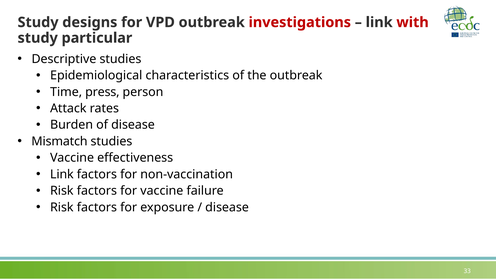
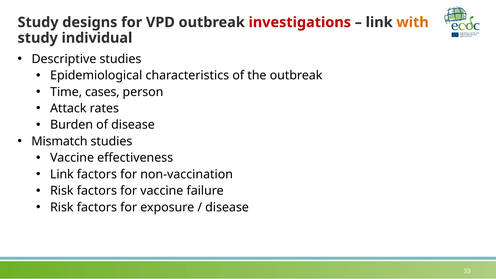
with colour: red -> orange (413, 22)
particular: particular -> individual (97, 38)
press: press -> cases (102, 92)
